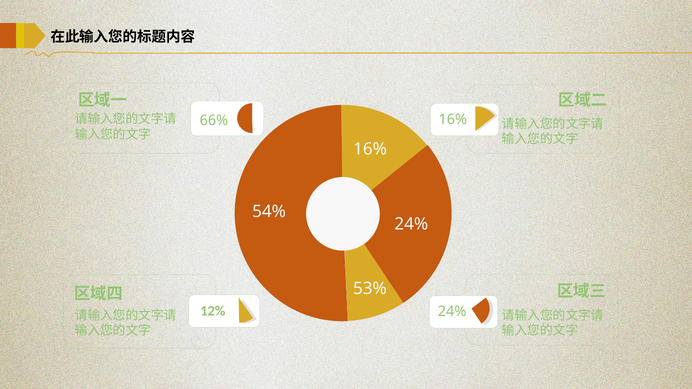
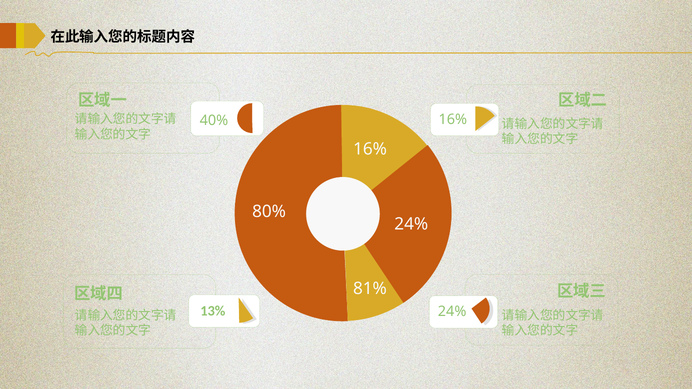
66%: 66% -> 40% (214, 121)
54%: 54% -> 80% (269, 212)
53%: 53% -> 81% (370, 289)
12%: 12% -> 13% (213, 311)
